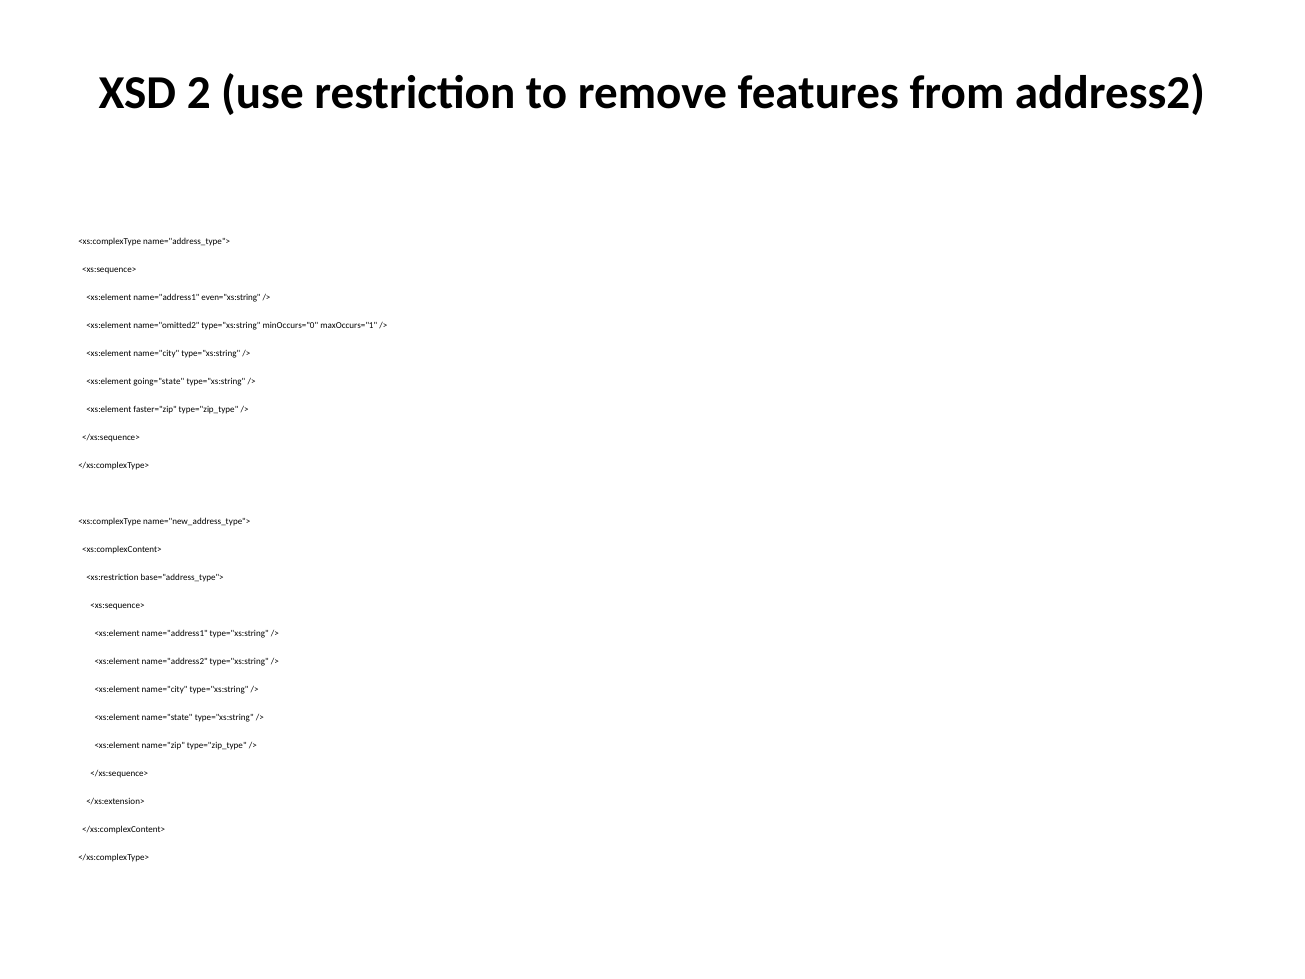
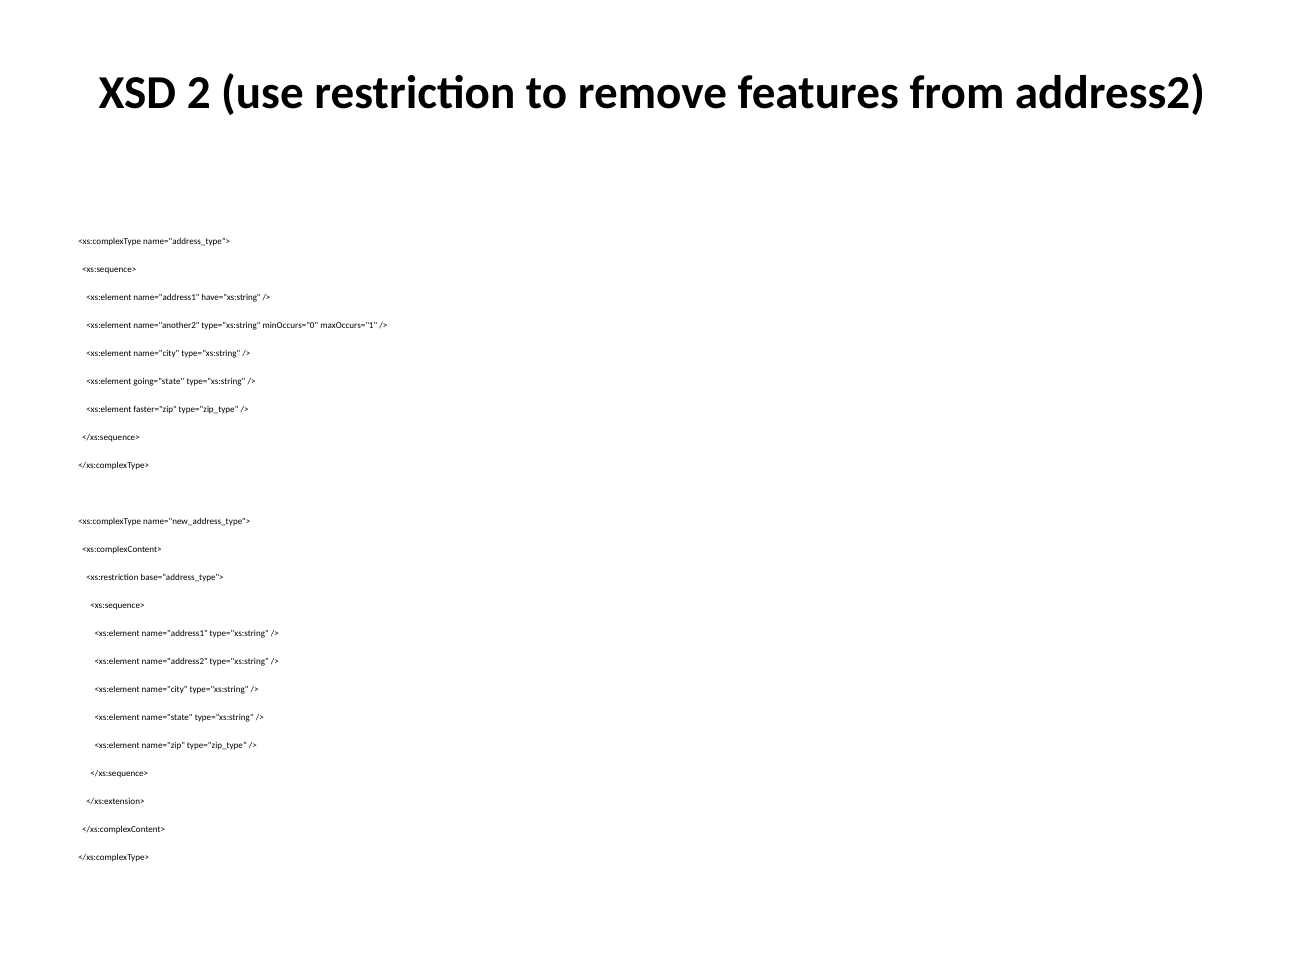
even="xs:string: even="xs:string -> have="xs:string (231, 297)
name="omitted2: name="omitted2 -> name="another2 (166, 325)
